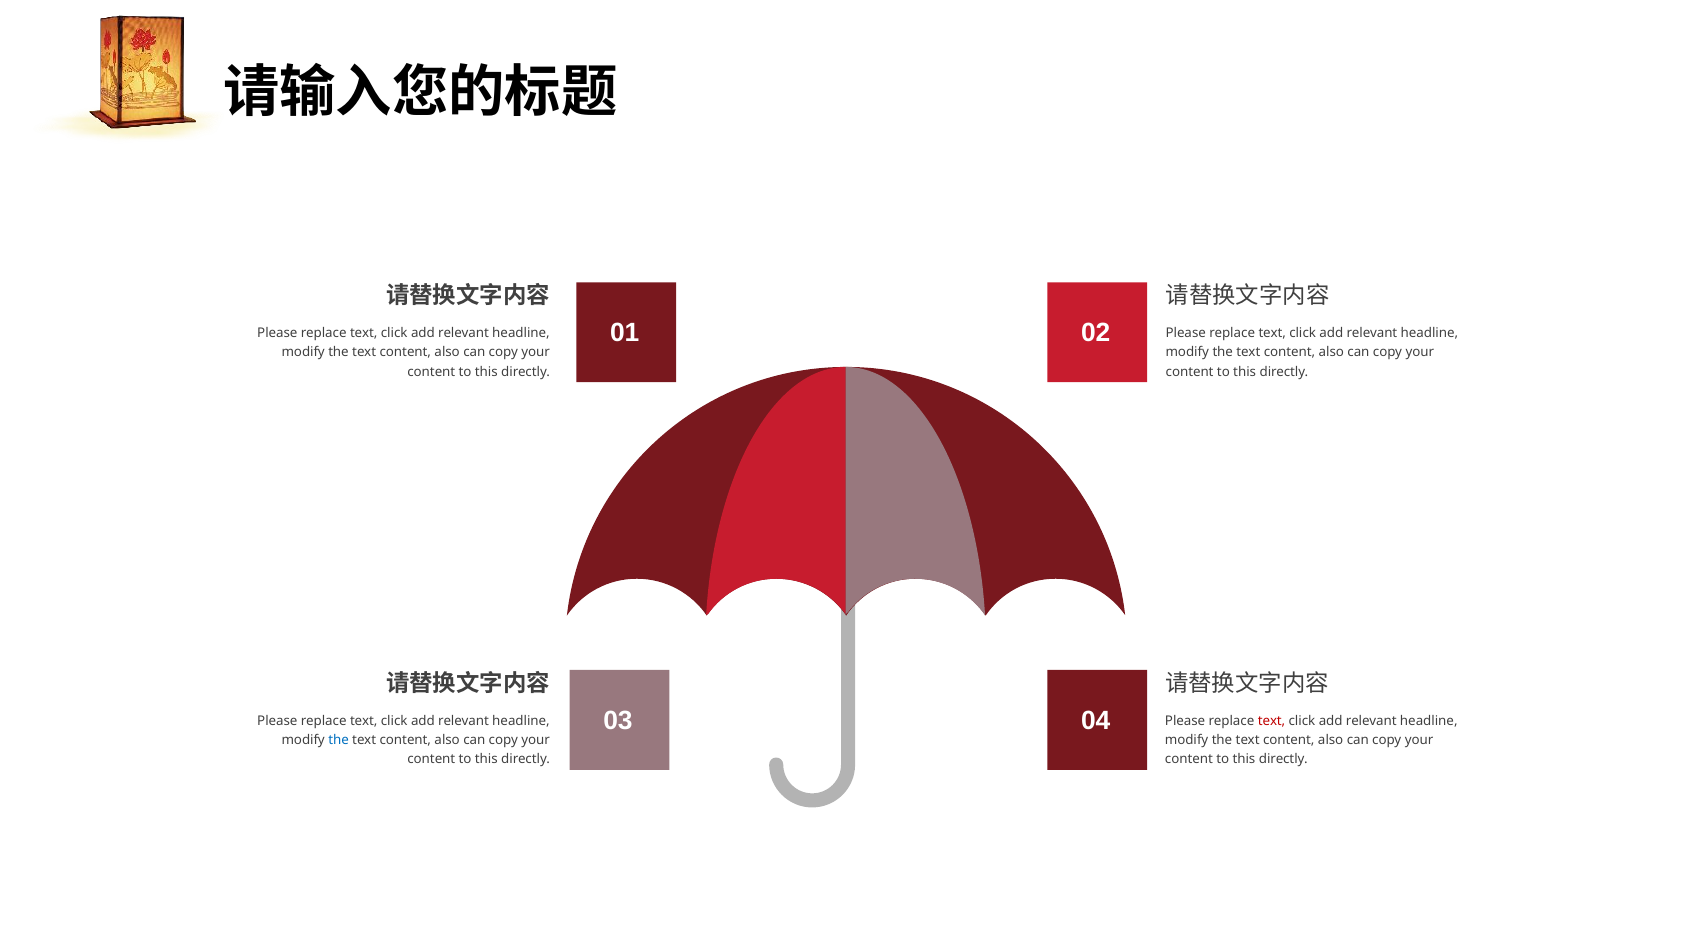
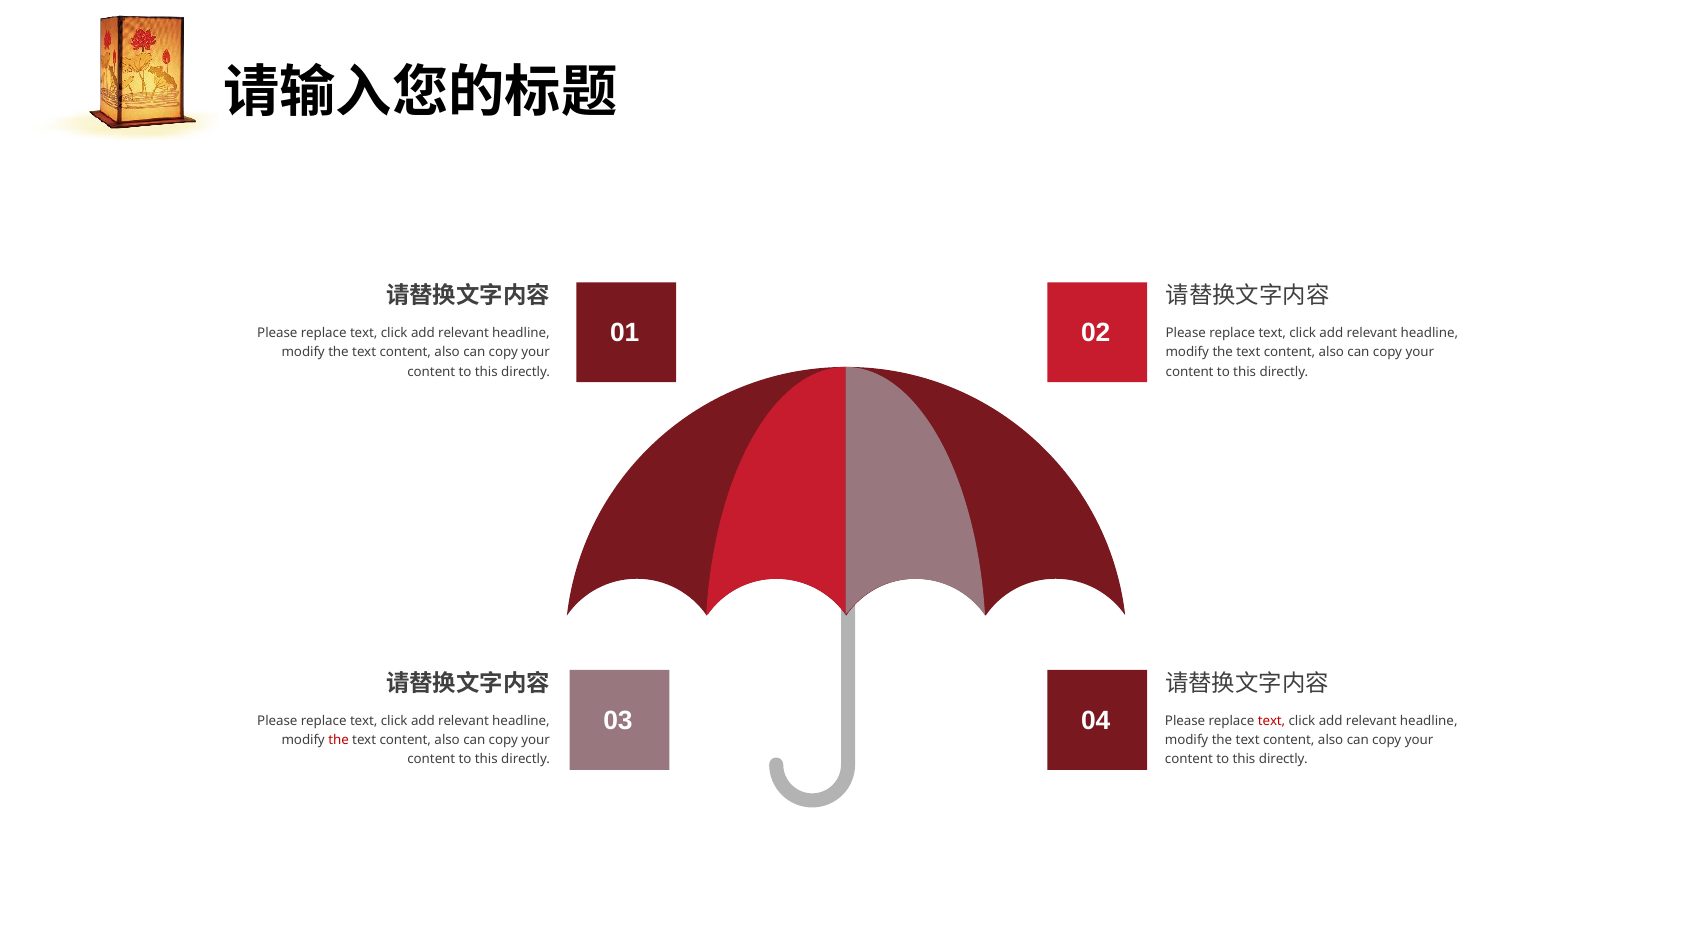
the colour: blue -> red (339, 740)
